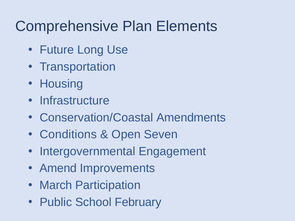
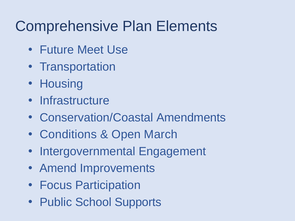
Long: Long -> Meet (90, 50)
Seven: Seven -> March (161, 135)
March: March -> Focus (56, 185)
February: February -> Supports (138, 202)
